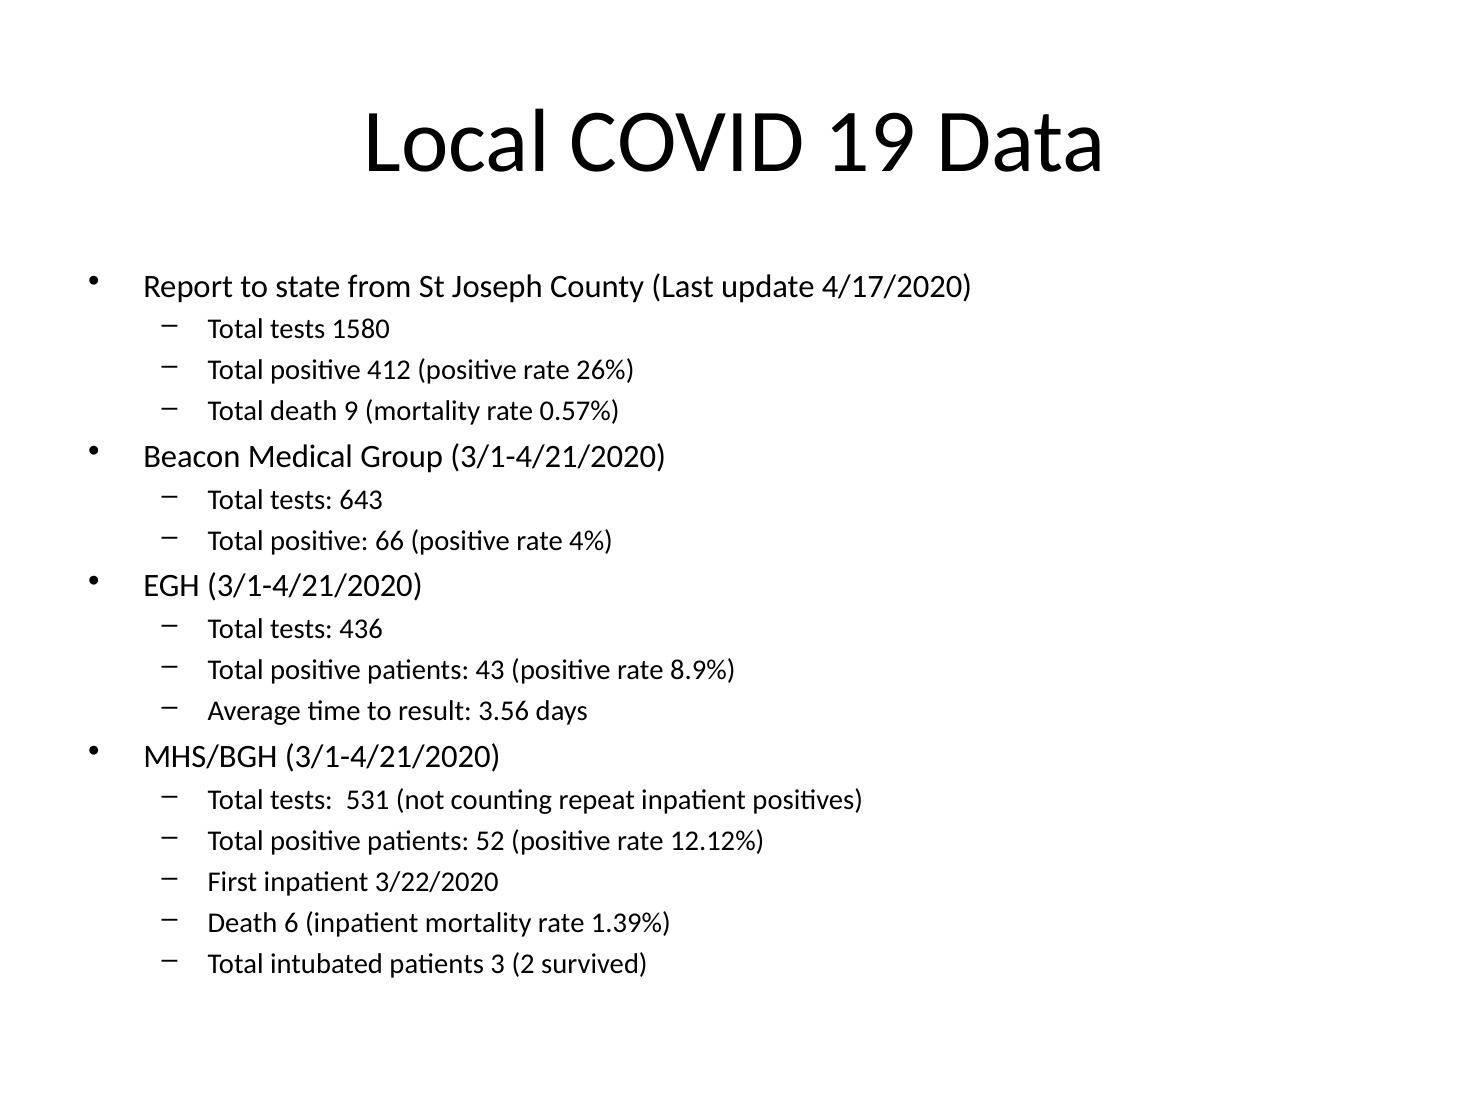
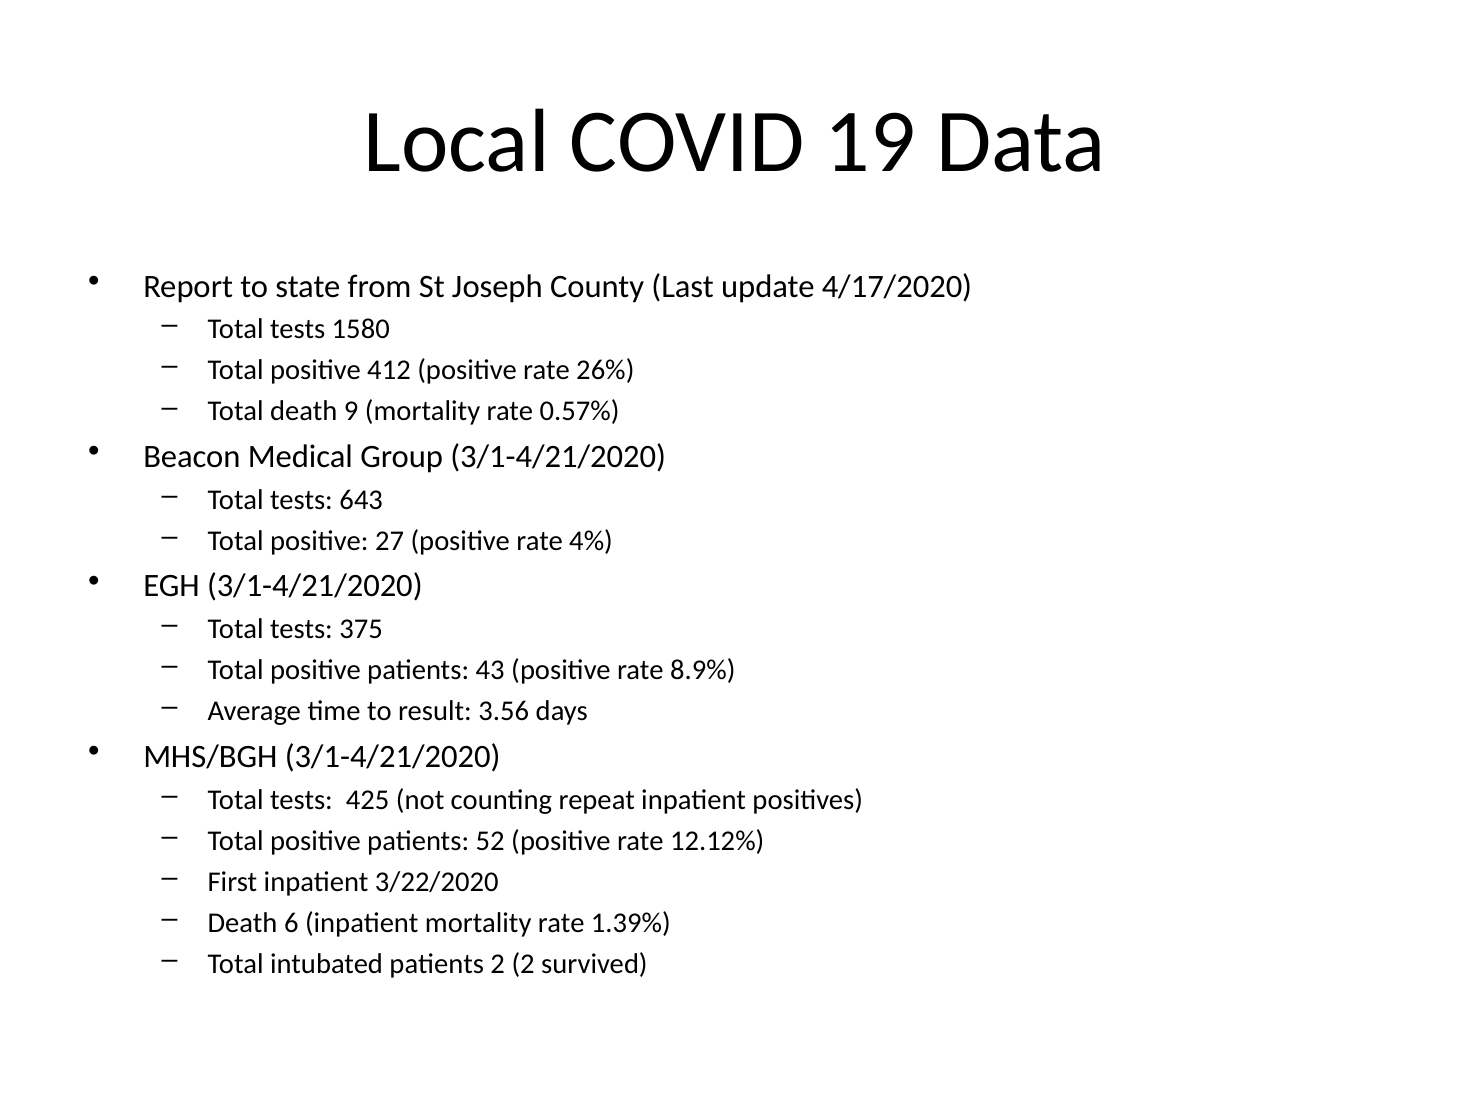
66: 66 -> 27 (390, 541)
436: 436 -> 375 (361, 629)
531: 531 -> 425 (368, 800)
patients 3: 3 -> 2 (498, 965)
